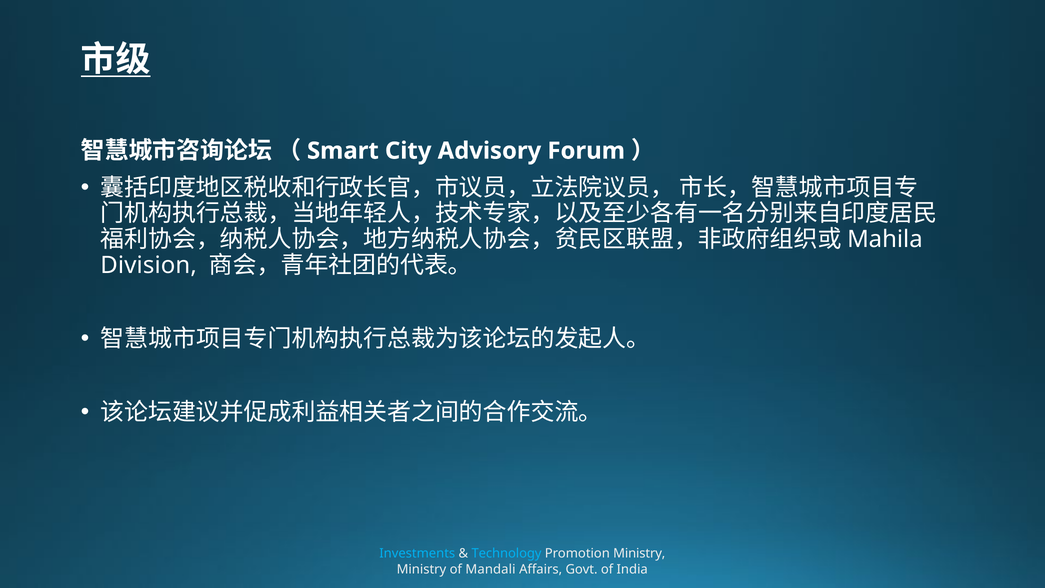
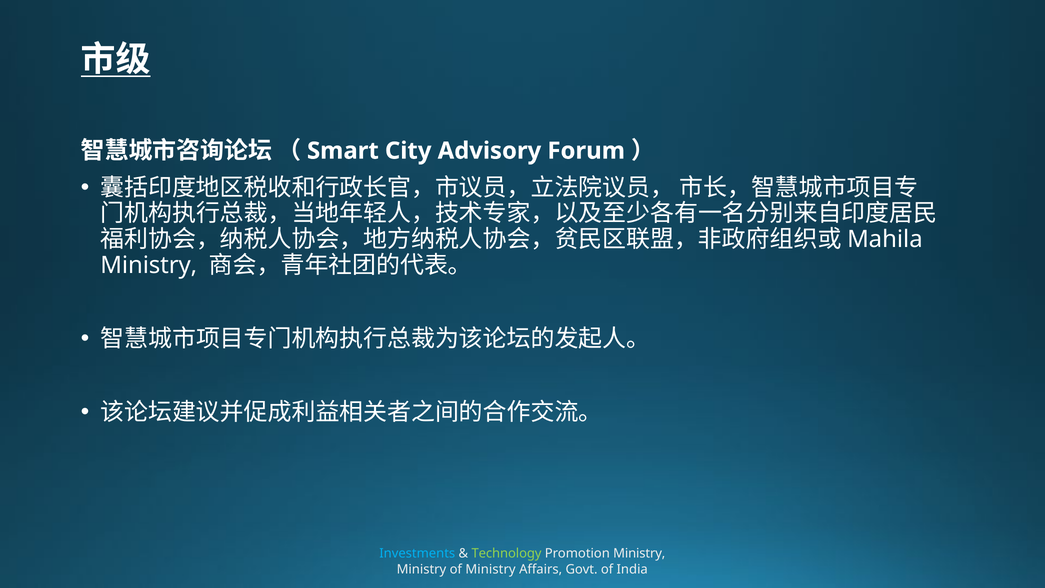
Division: Division -> Ministry (149, 265)
Technology colour: light blue -> light green (507, 554)
of Mandali: Mandali -> Ministry (491, 569)
